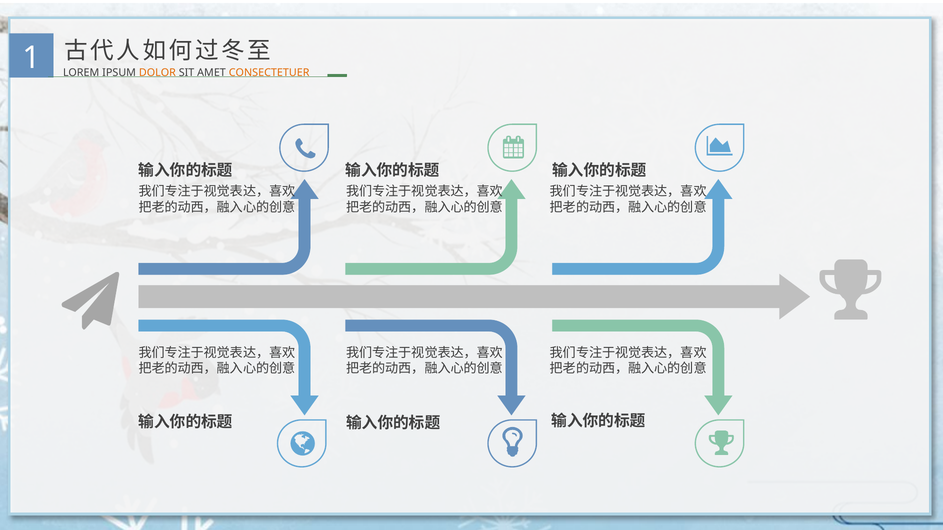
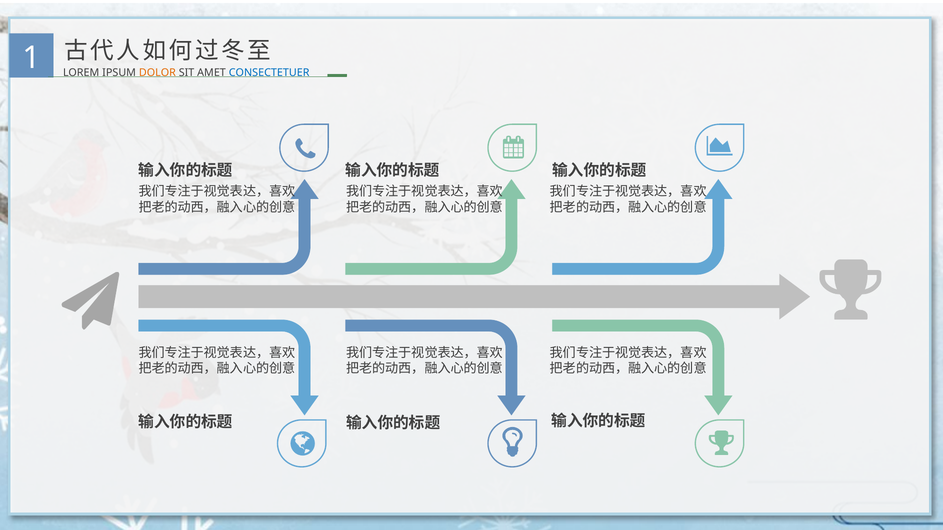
CONSECTETUER colour: orange -> blue (269, 73)
